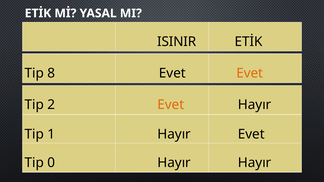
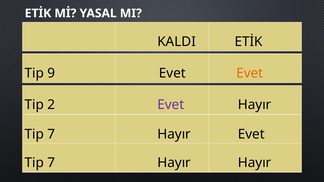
ISINIR: ISINIR -> KALDI (177, 42)
8: 8 -> 9 (51, 73)
Evet colour: orange -> purple (171, 105)
1: 1 -> 7 (51, 134)
0: 0 -> 7 (51, 163)
